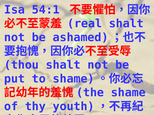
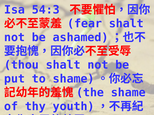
54:1: 54:1 -> 54:3 (46, 10)
real: real -> fear (85, 24)
